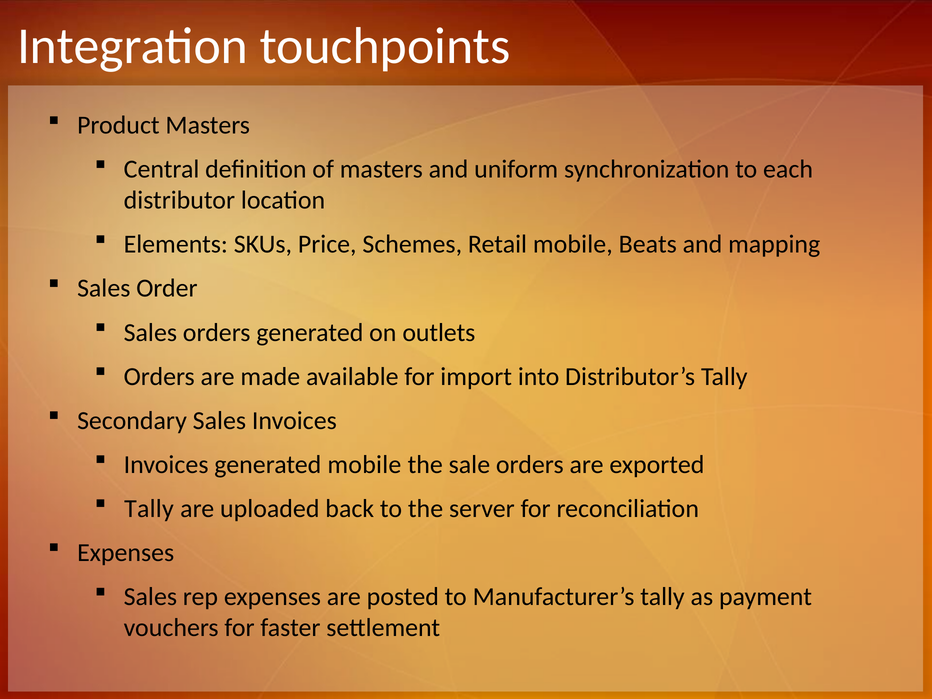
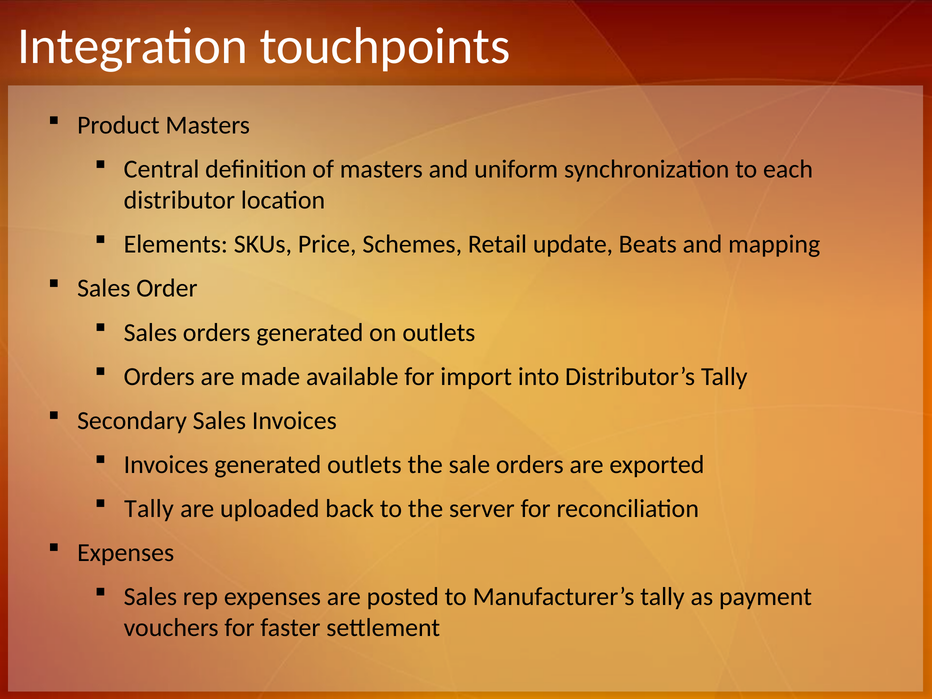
Retail mobile: mobile -> update (573, 244)
generated mobile: mobile -> outlets (364, 465)
